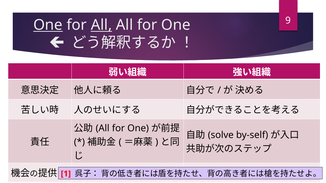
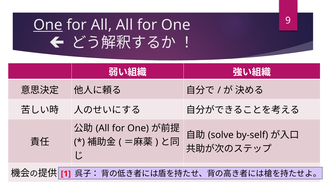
All underline: present -> none (101, 25)
